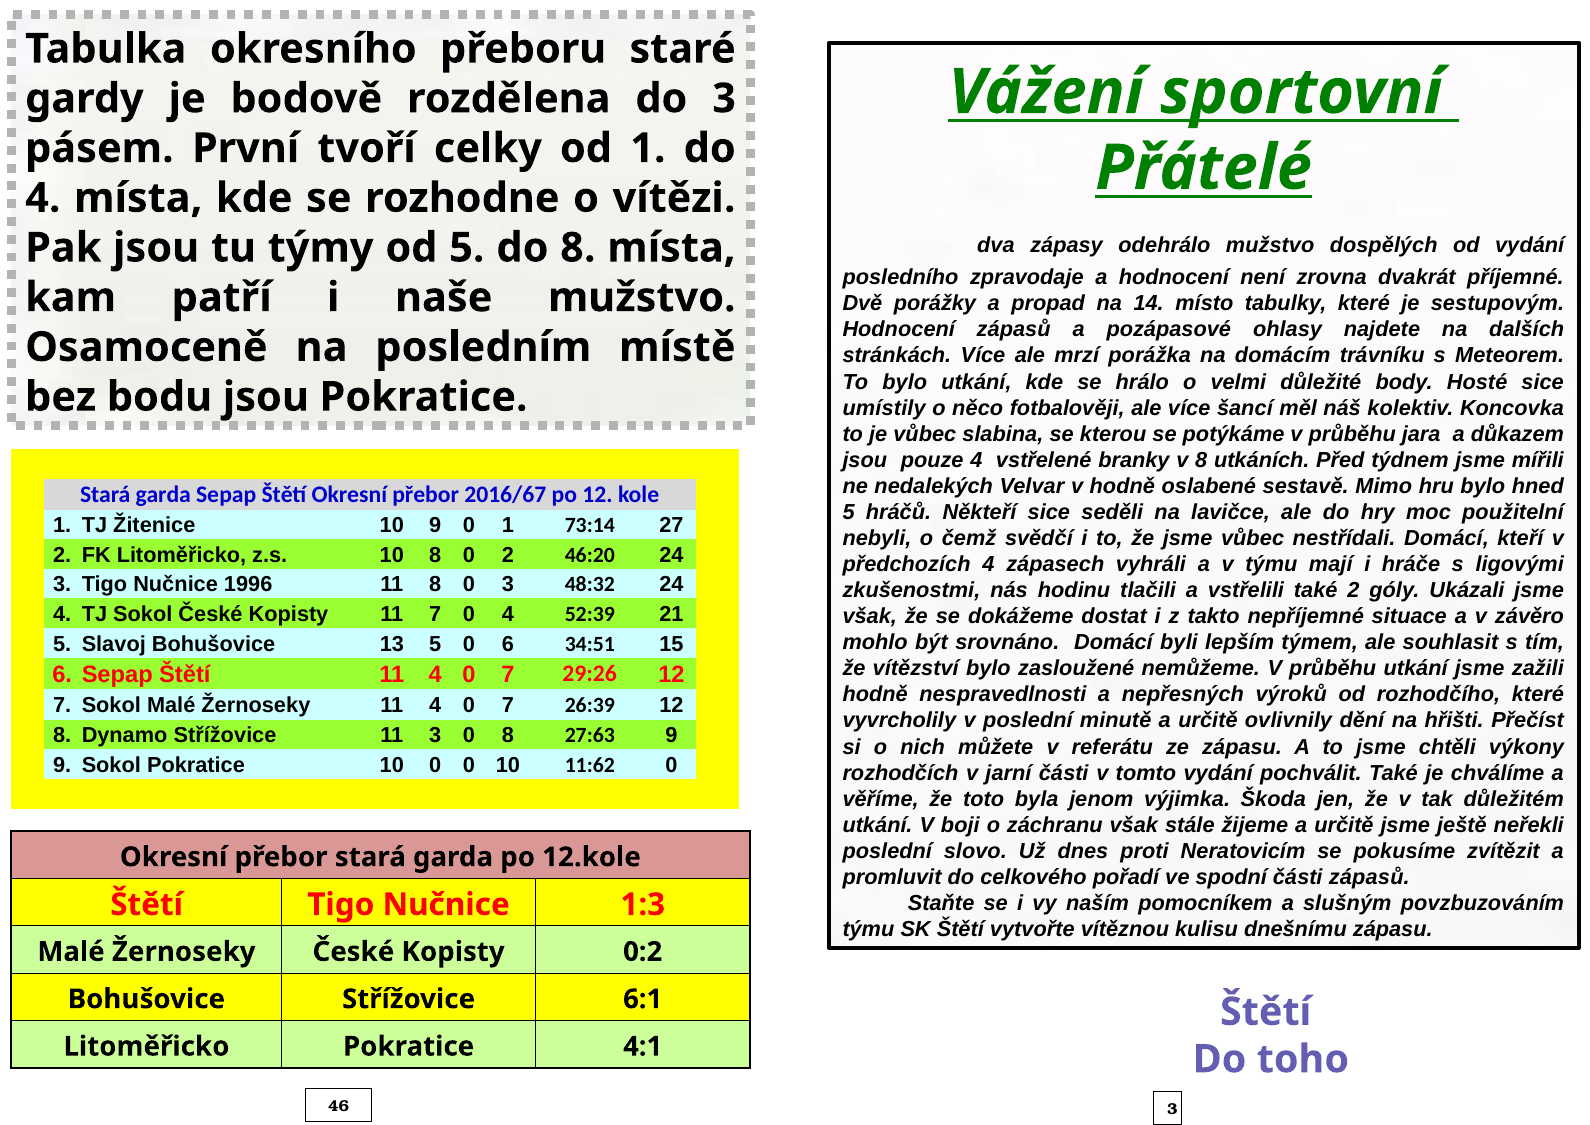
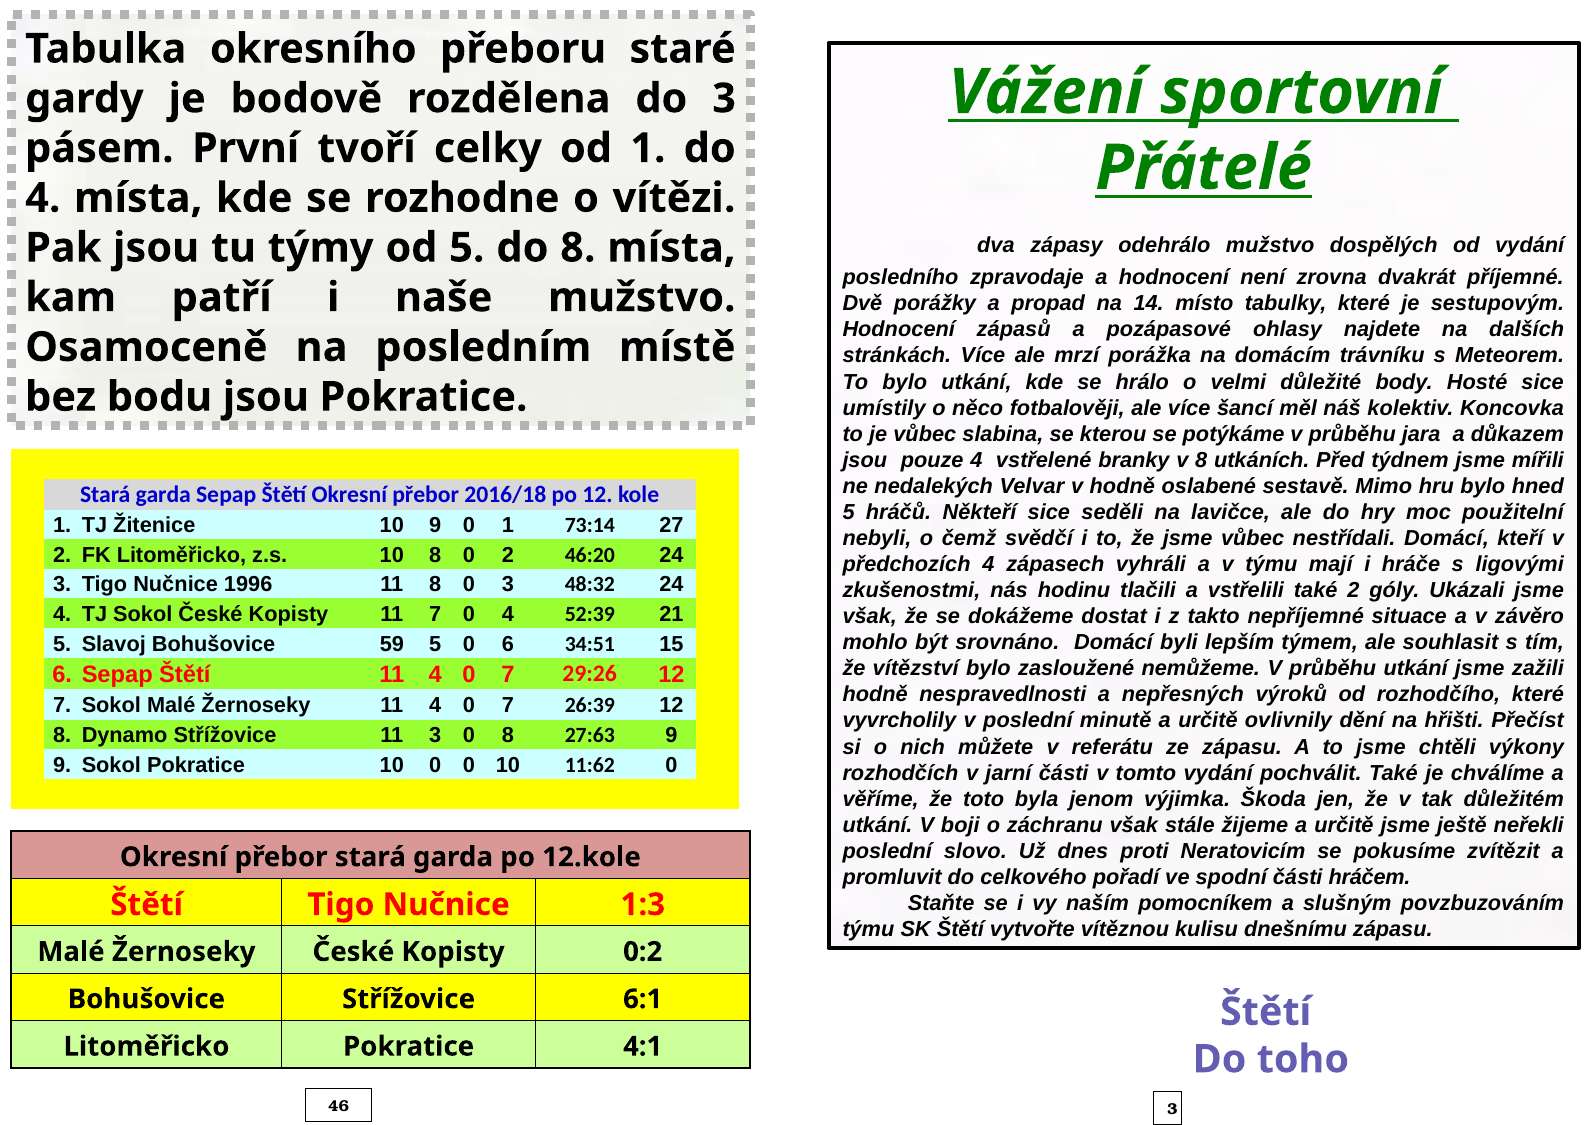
2016/67: 2016/67 -> 2016/18 (505, 495)
13: 13 -> 59 (392, 644)
části zápasů: zápasů -> hráčem (1370, 878)
